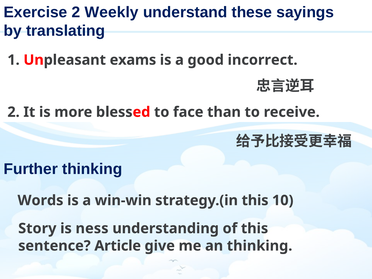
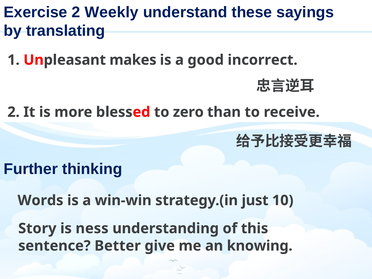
exams: exams -> makes (133, 60)
face: face -> zero (188, 112)
strategy.(in this: this -> just (255, 200)
Article: Article -> Better (118, 246)
an thinking: thinking -> knowing (260, 246)
